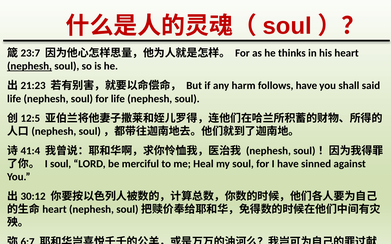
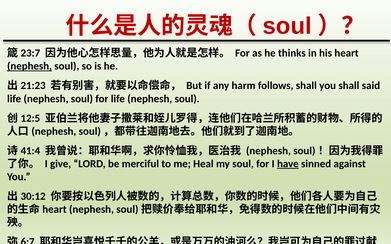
follows have: have -> shall (306, 86)
I soul: soul -> give (61, 164)
have underline: none -> present (288, 164)
